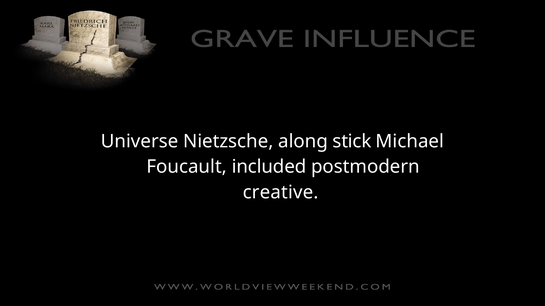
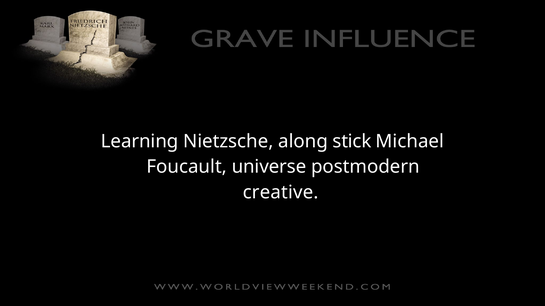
Universe: Universe -> Learning (140, 142)
included: included -> universe (269, 167)
